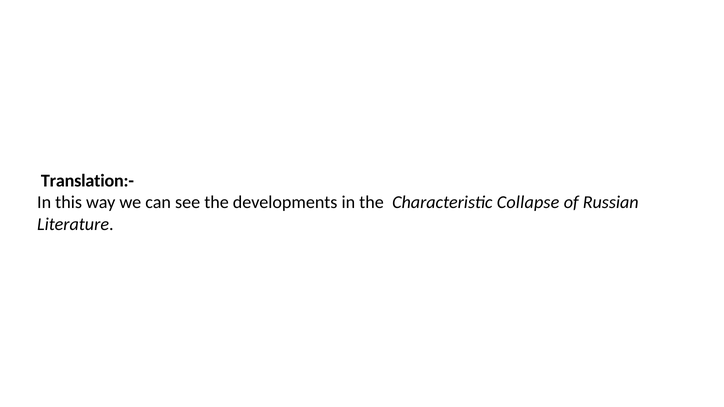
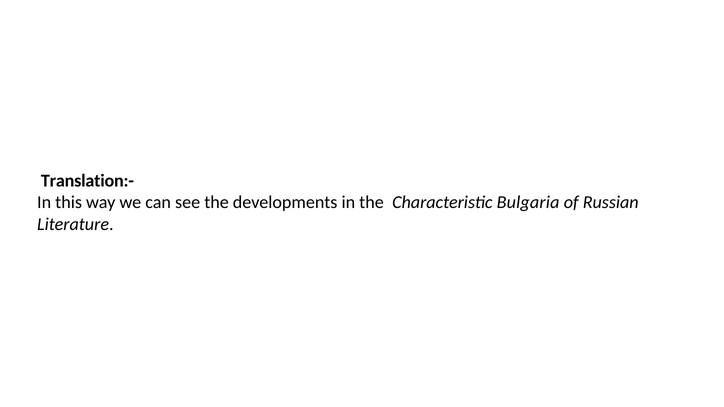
Collapse: Collapse -> Bulgaria (528, 203)
